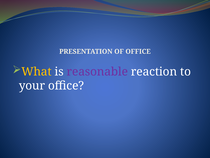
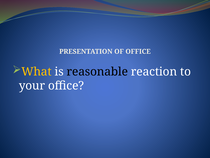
reasonable colour: purple -> black (97, 71)
